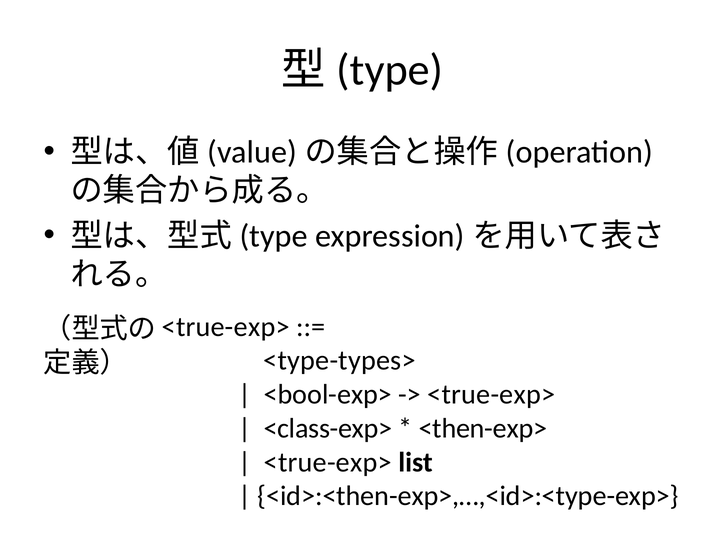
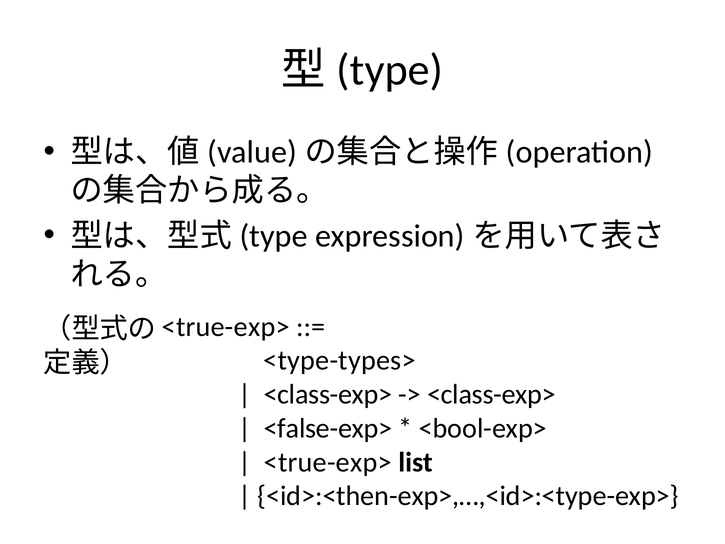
<bool-exp>: <bool-exp> -> <class-exp> (328, 394)
<true-exp>: <true-exp> -> <class-exp> (491, 394)
<class-exp>: <class-exp> -> <false-exp> (328, 428)
<then-exp>: <then-exp> -> <bool-exp> (483, 428)
